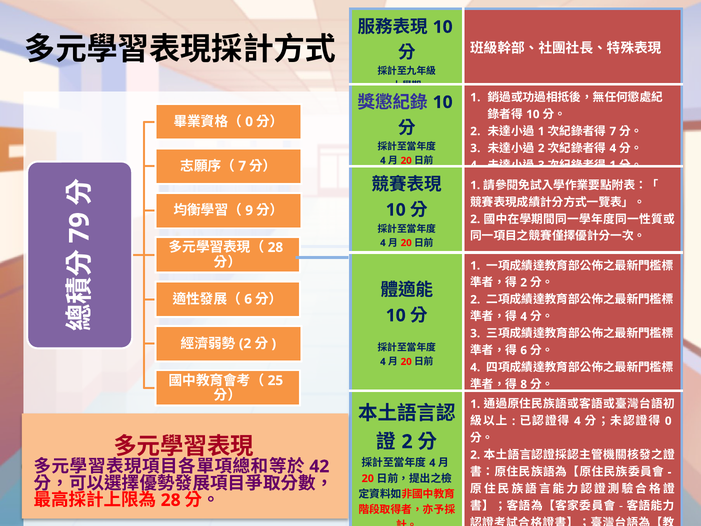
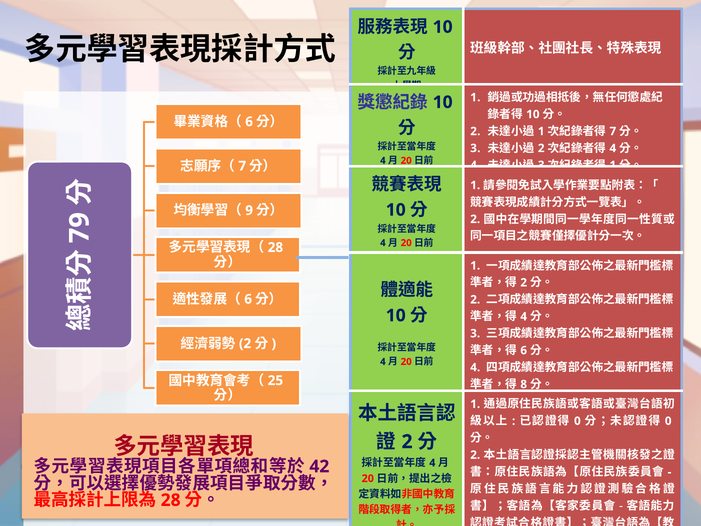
0: 0 -> 6 (249, 122)
4: 4 -> 0 (577, 421)
